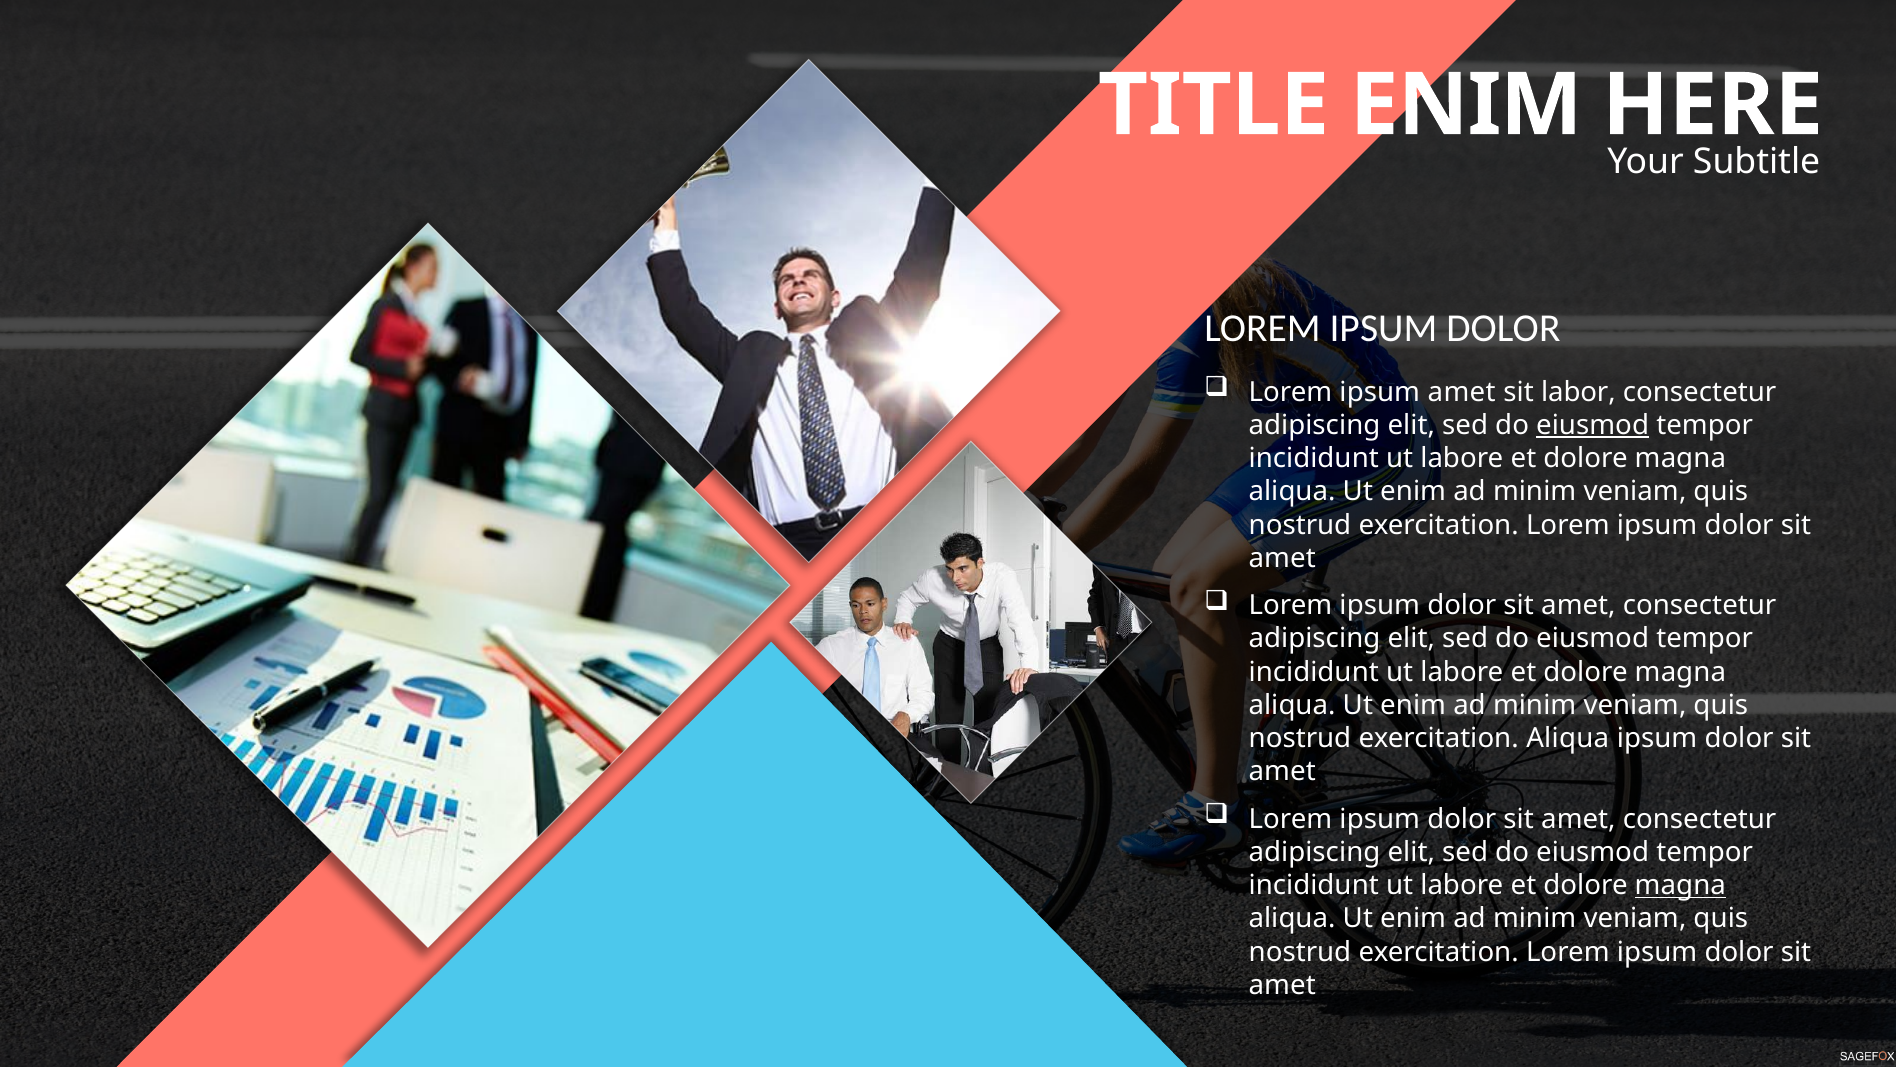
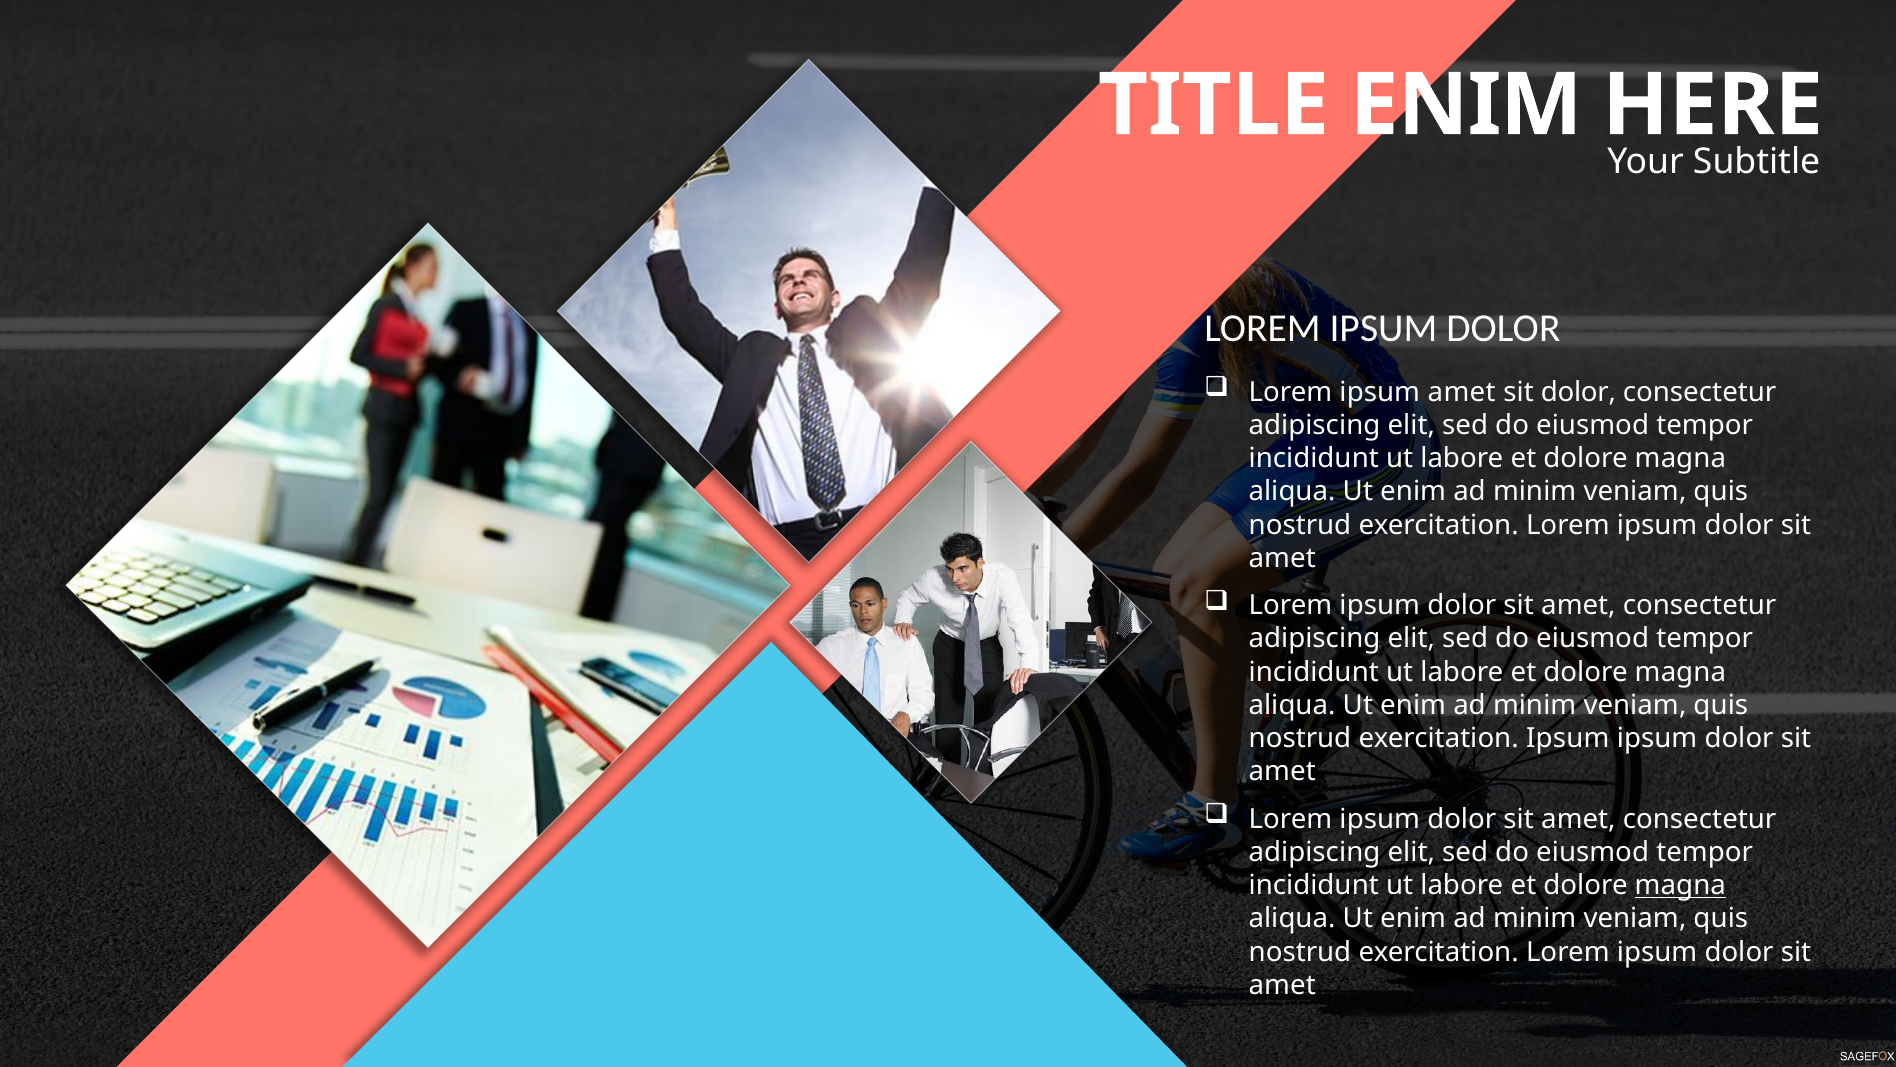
sit labor: labor -> dolor (1578, 392)
eiusmod underline: present -> none (1593, 425)
exercitation Aliqua: Aliqua -> Ipsum (1568, 738)
